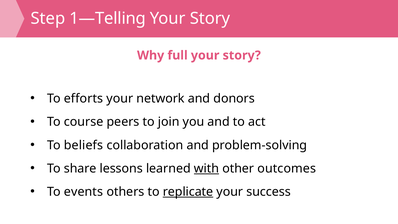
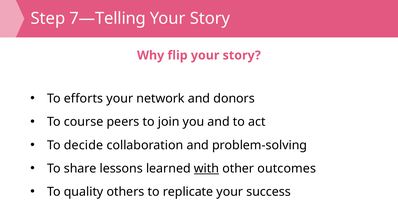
1—Telling: 1—Telling -> 7—Telling (108, 19)
full: full -> flip (178, 55)
beliefs: beliefs -> decide (84, 145)
events: events -> quality (84, 192)
replicate underline: present -> none (188, 192)
